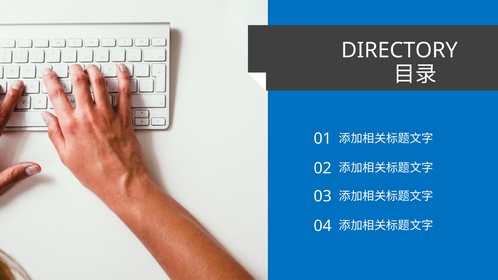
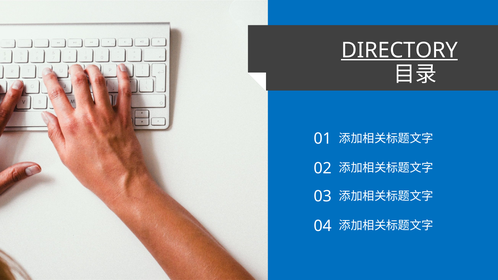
DIRECTORY underline: none -> present (399, 50)
